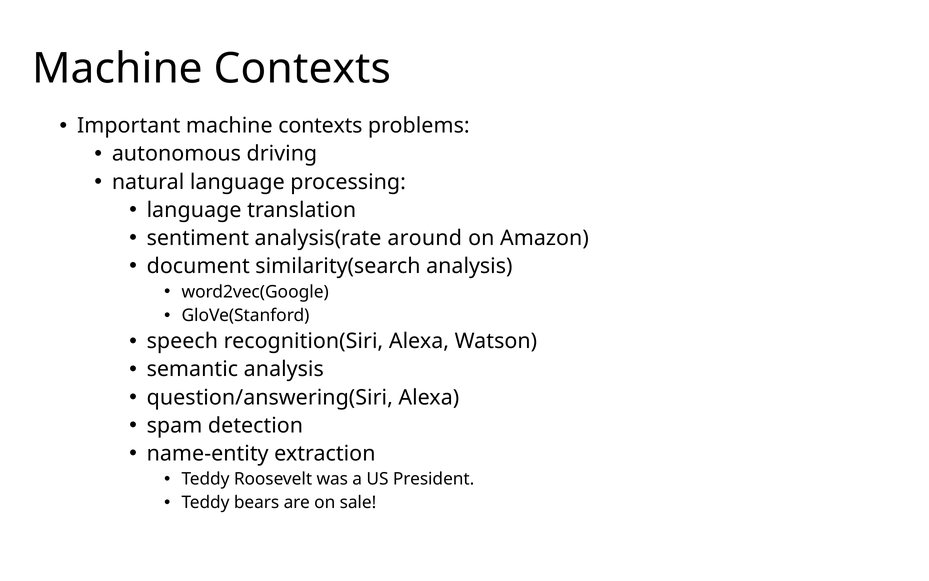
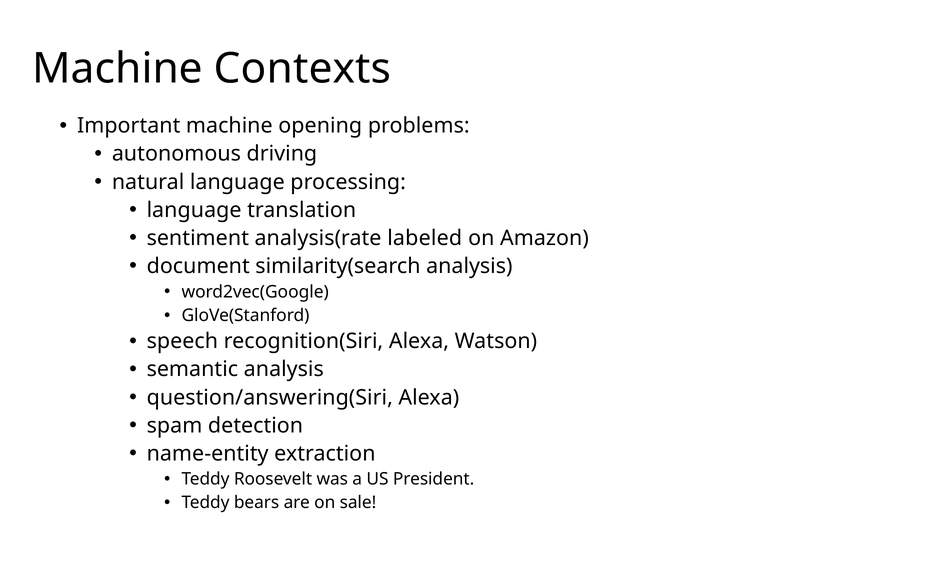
Important machine contexts: contexts -> opening (320, 126)
around: around -> labeled (425, 238)
